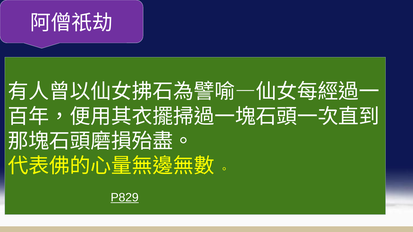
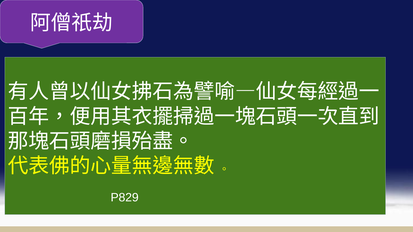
P829 underline: present -> none (125, 198)
